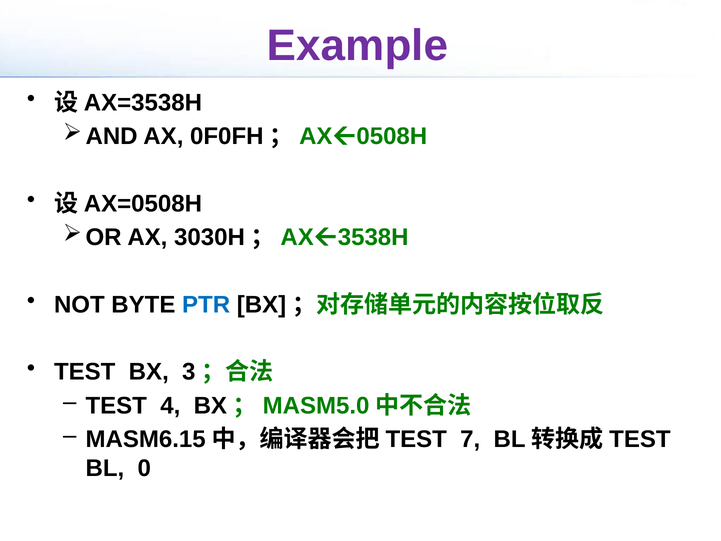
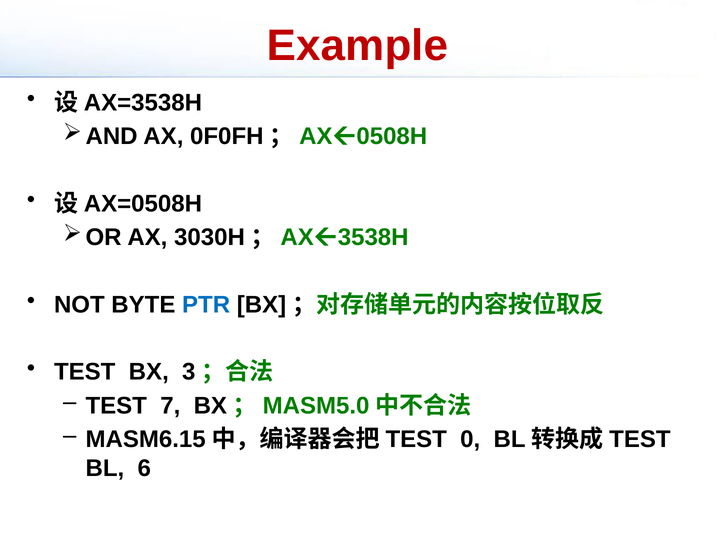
Example colour: purple -> red (358, 46)
4: 4 -> 7 (170, 405)
7: 7 -> 0 (470, 439)
0: 0 -> 6 (144, 468)
